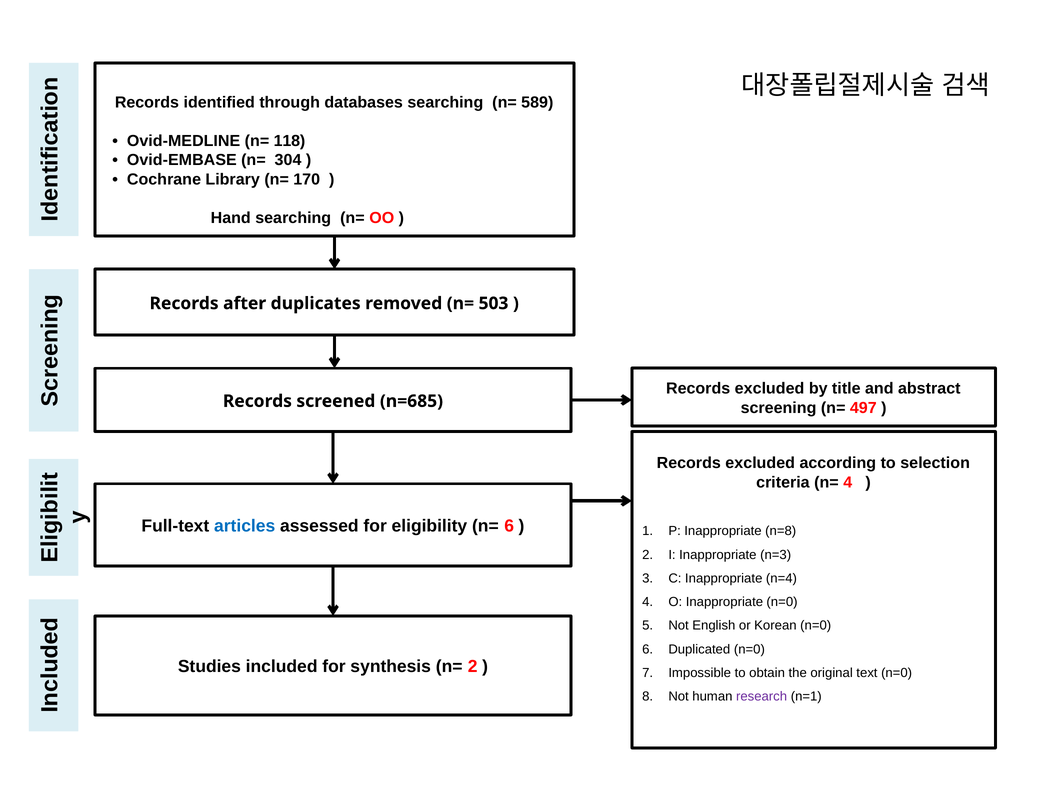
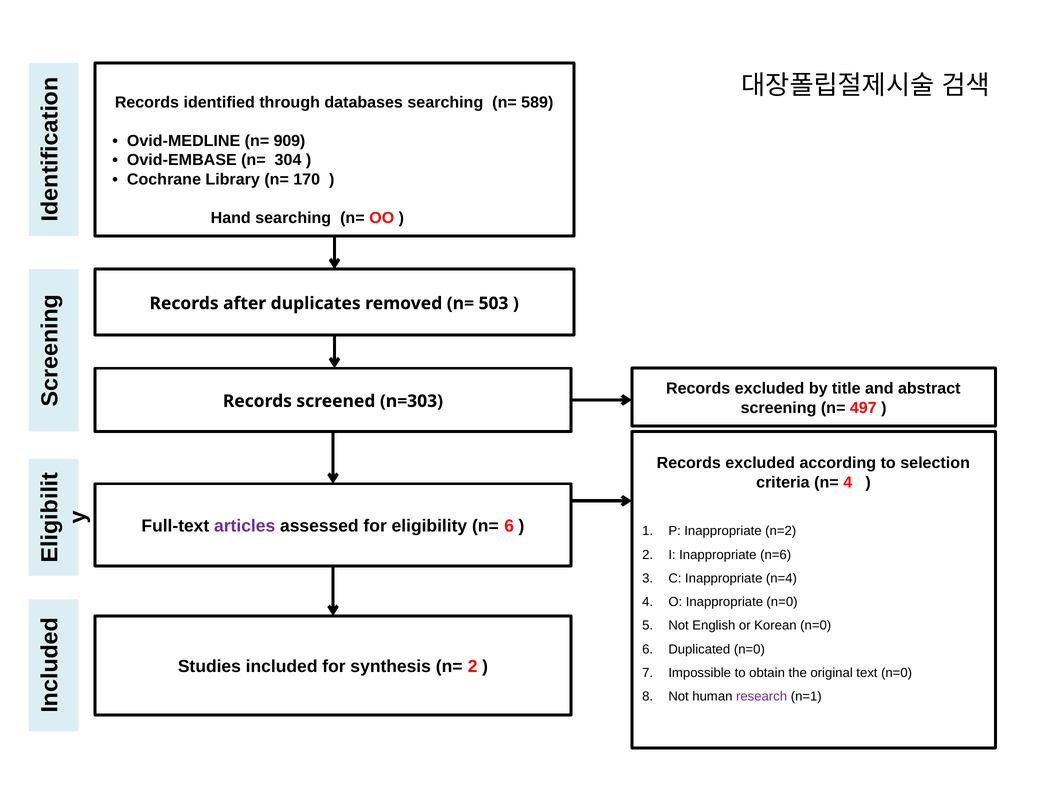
118: 118 -> 909 (289, 141)
n=685: n=685 -> n=303 (412, 402)
articles colour: blue -> purple (245, 527)
n=8: n=8 -> n=2 (781, 532)
n=3: n=3 -> n=6 (776, 555)
